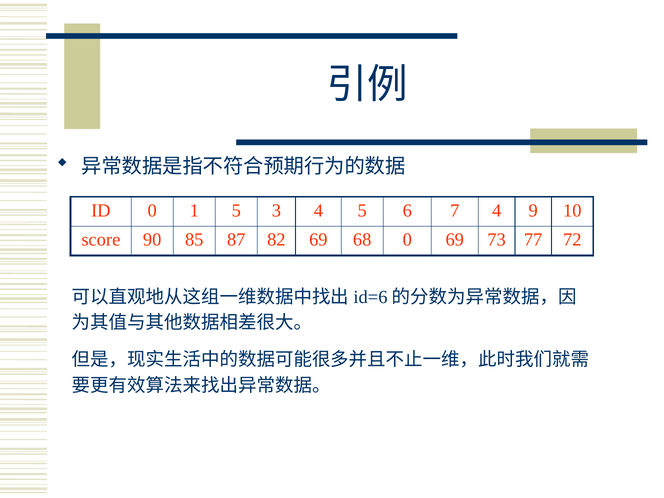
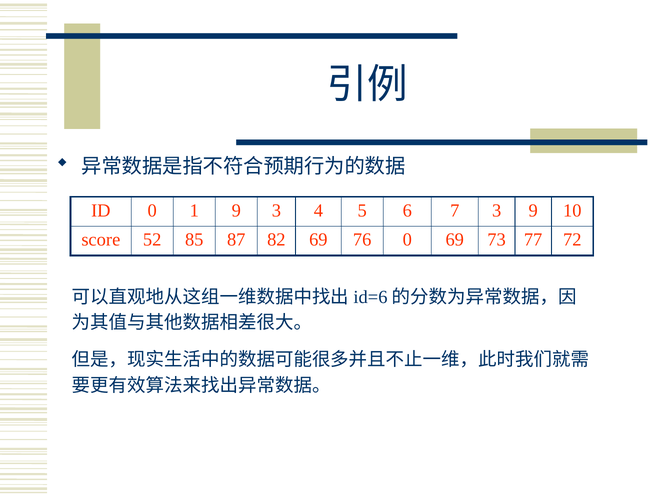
1 5: 5 -> 9 (236, 210)
7 4: 4 -> 3 (497, 210)
90: 90 -> 52 (152, 240)
68: 68 -> 76 (362, 240)
